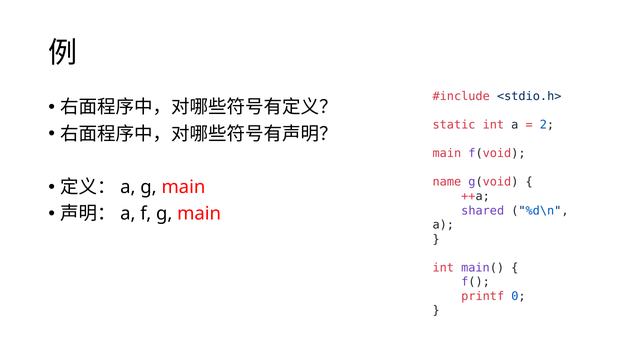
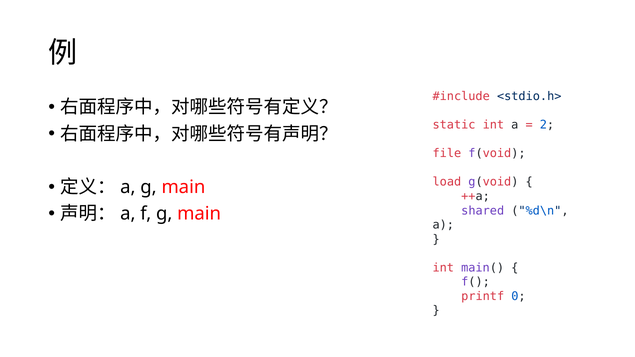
main: main -> file (447, 154)
name: name -> load (447, 182)
